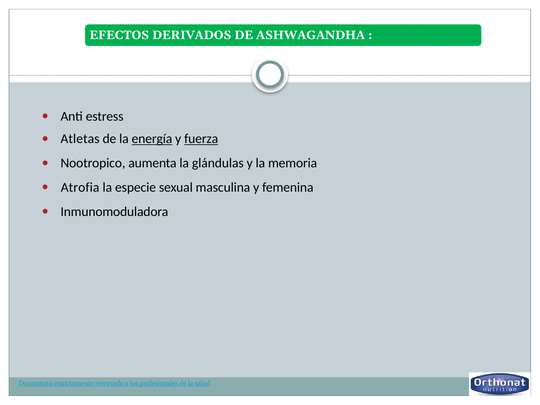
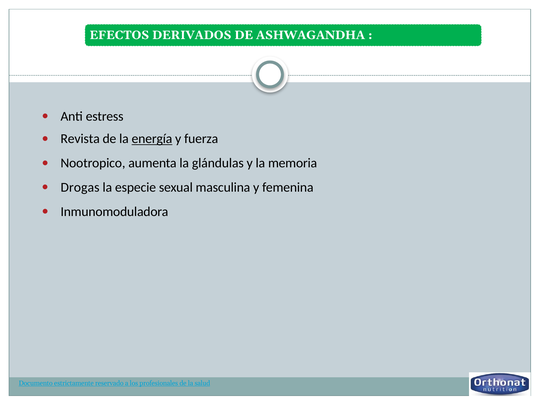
Atletas: Atletas -> Revista (80, 139)
fuerza underline: present -> none (201, 139)
Atrofia: Atrofia -> Drogas (80, 187)
